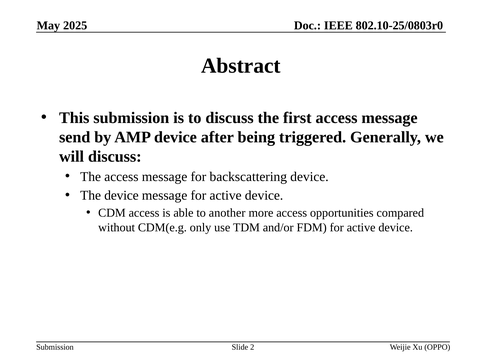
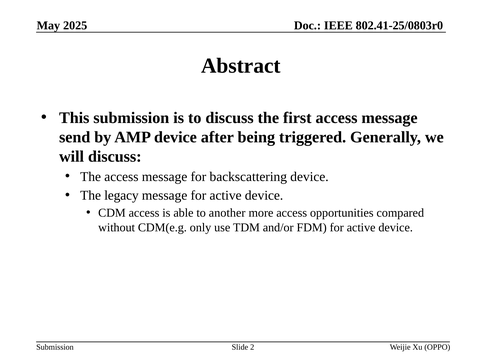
802.10-25/0803r0: 802.10-25/0803r0 -> 802.41-25/0803r0 (399, 25)
The device: device -> legacy (121, 195)
